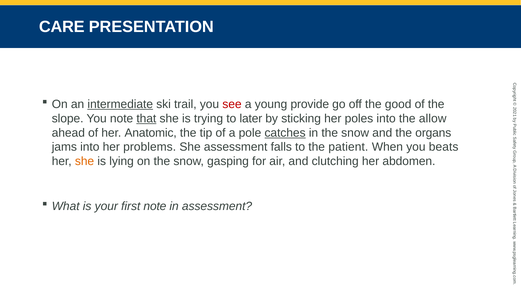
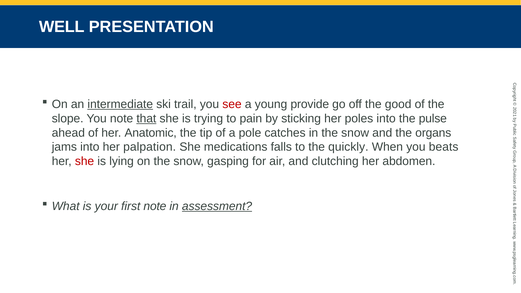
CARE: CARE -> WELL (62, 27)
later: later -> pain (251, 118)
allow: allow -> pulse (433, 118)
catches underline: present -> none (285, 133)
problems: problems -> palpation (150, 147)
She assessment: assessment -> medications (236, 147)
patient: patient -> quickly (348, 147)
she colour: orange -> red (85, 161)
assessment underline: none -> present (217, 206)
